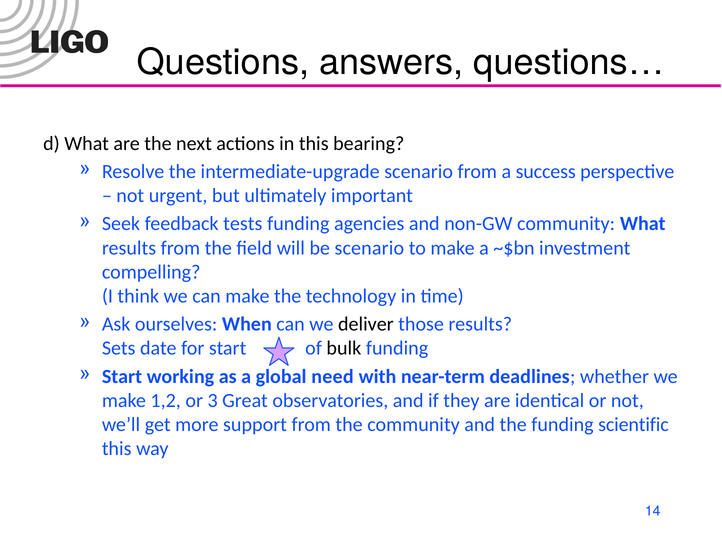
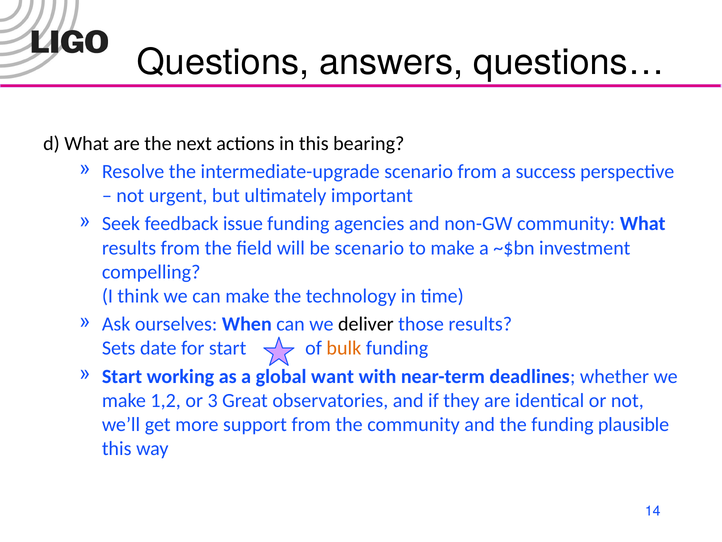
tests: tests -> issue (243, 224)
bulk colour: black -> orange (344, 348)
need: need -> want (333, 376)
scientific: scientific -> plausible (633, 424)
